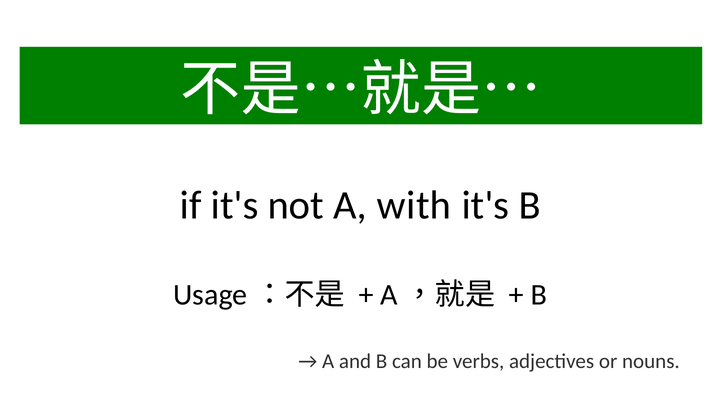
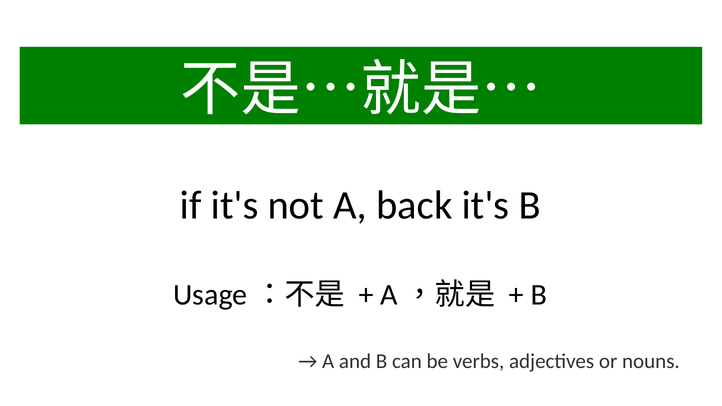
with: with -> back (414, 206)
